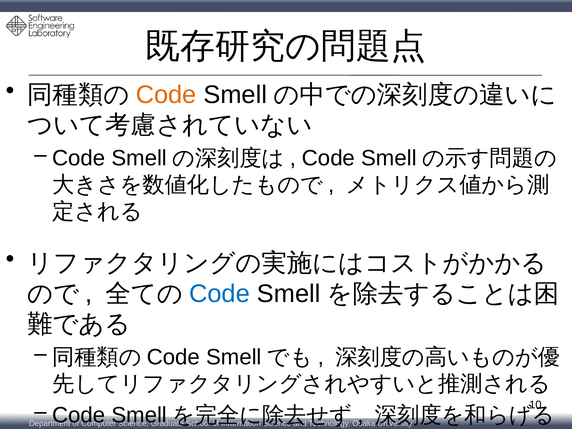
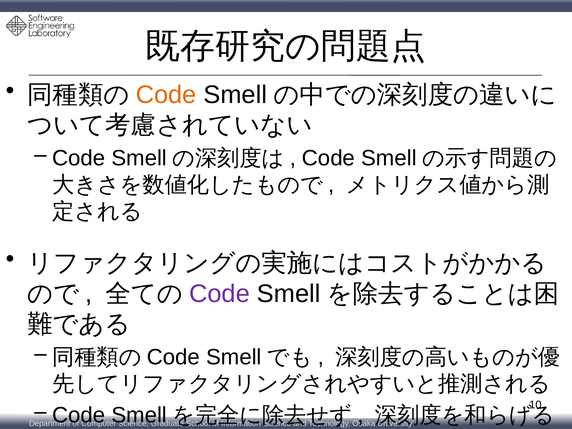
Code colour: blue -> purple (220, 294)
